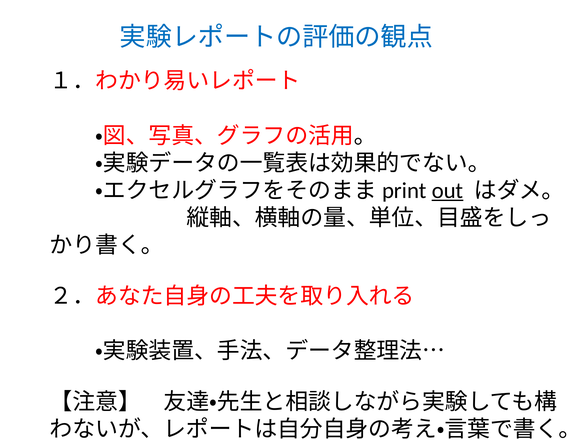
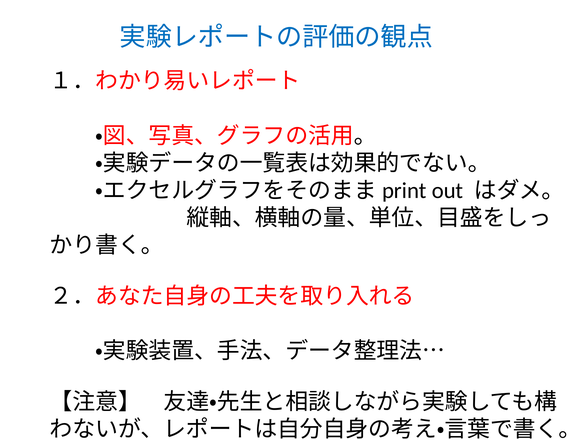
out underline: present -> none (447, 191)
